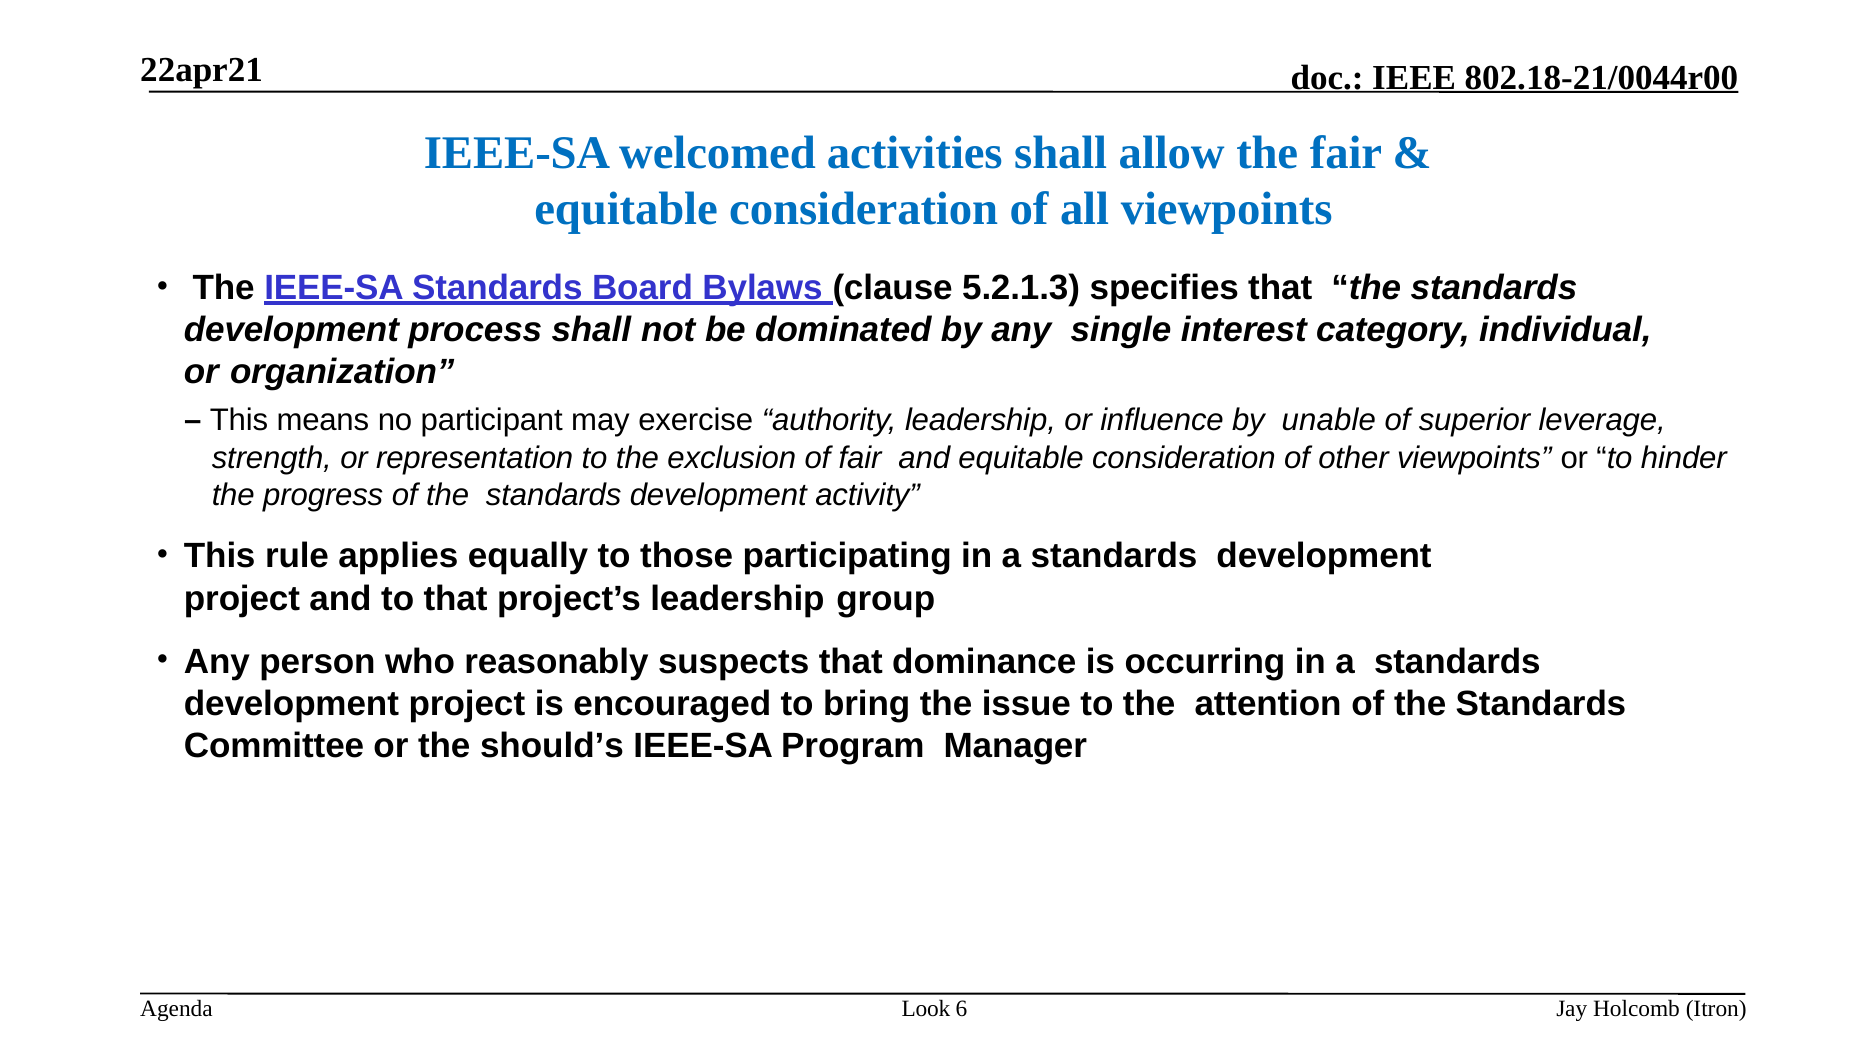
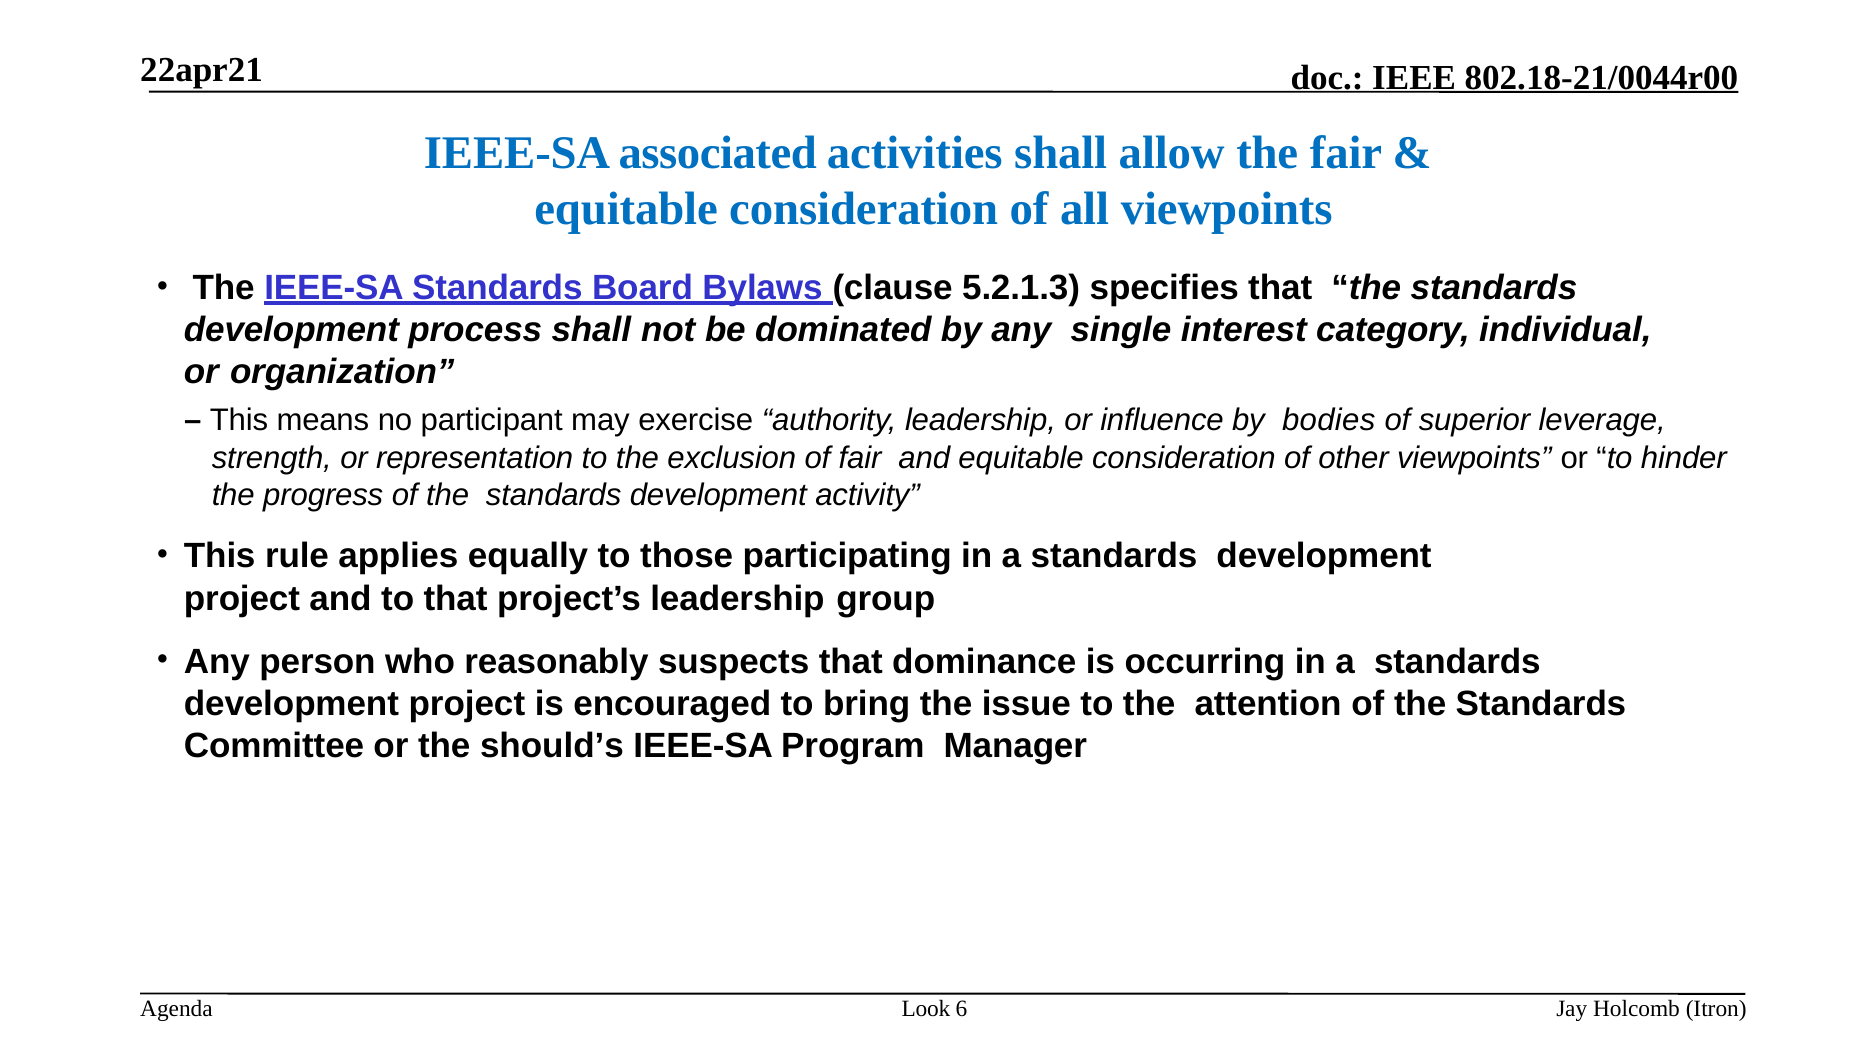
welcomed: welcomed -> associated (718, 153)
unable: unable -> bodies (1329, 421)
